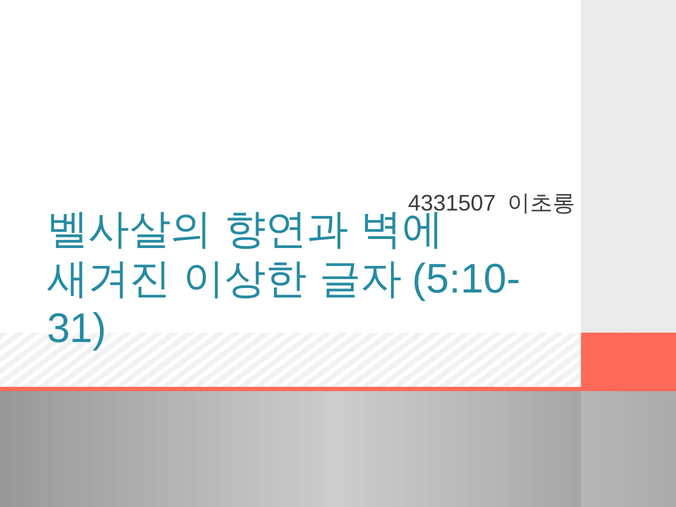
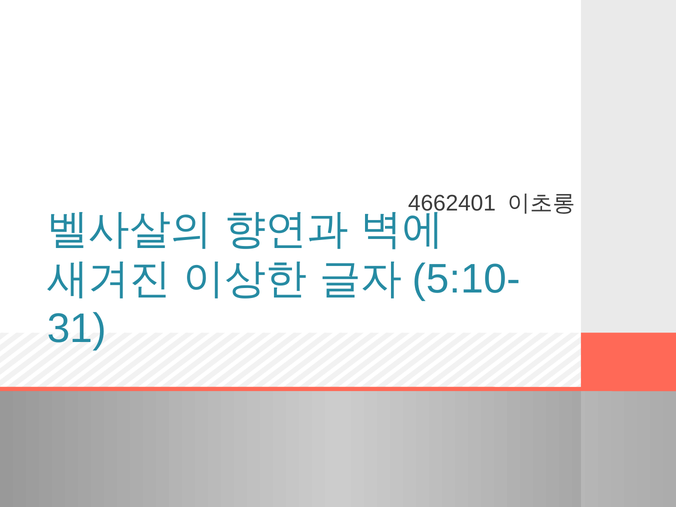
4331507: 4331507 -> 4662401 (452, 203)
